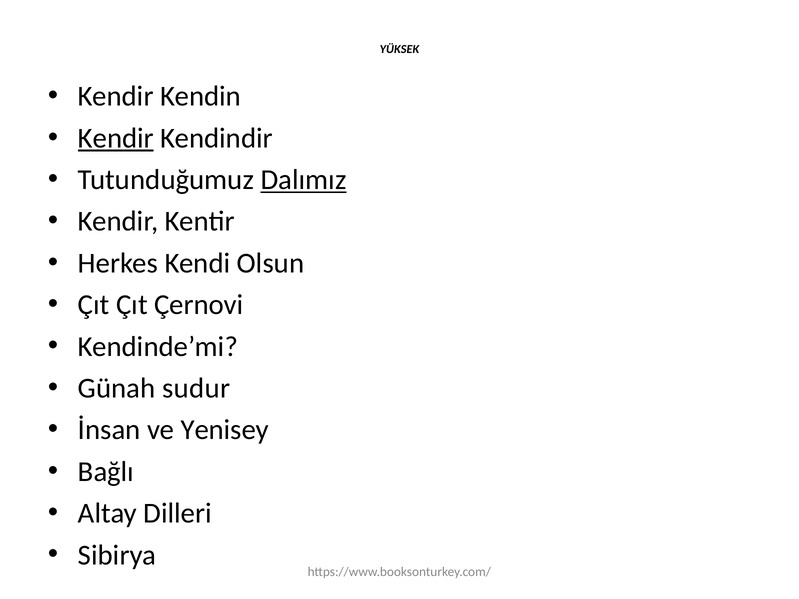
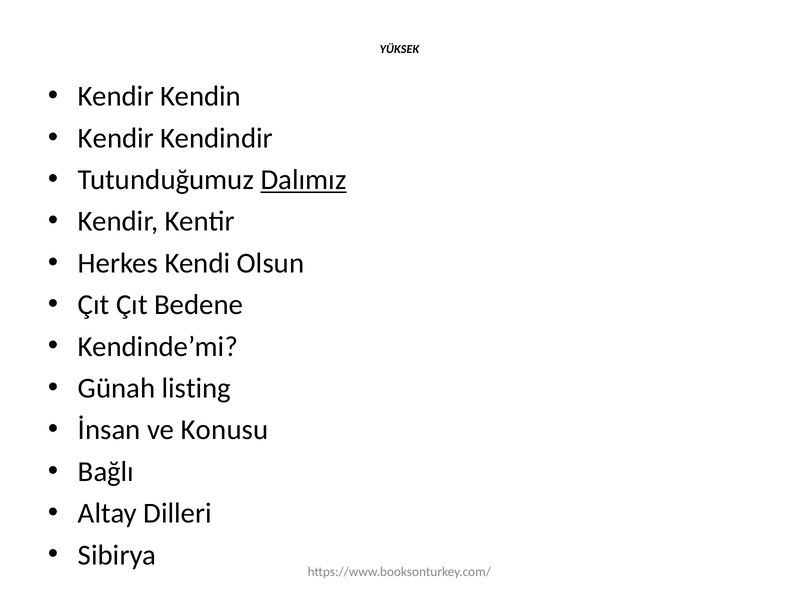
Kendir underline: present -> none (116, 138)
Çernovi: Çernovi -> Bedene (199, 305)
sudur: sudur -> listing (196, 388)
Yenisey: Yenisey -> Konusu (225, 430)
